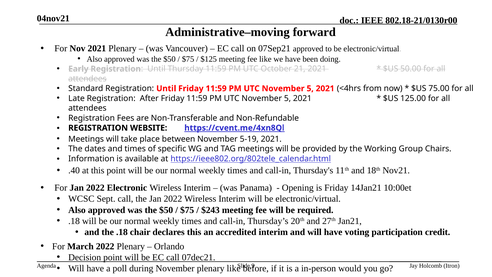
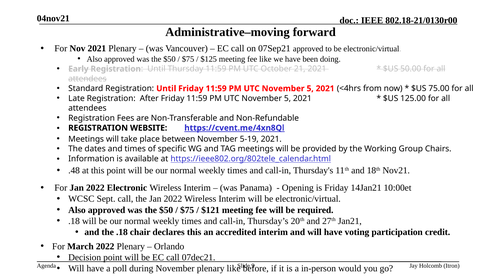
.40: .40 -> .48 (74, 170)
$243: $243 -> $121 (210, 210)
